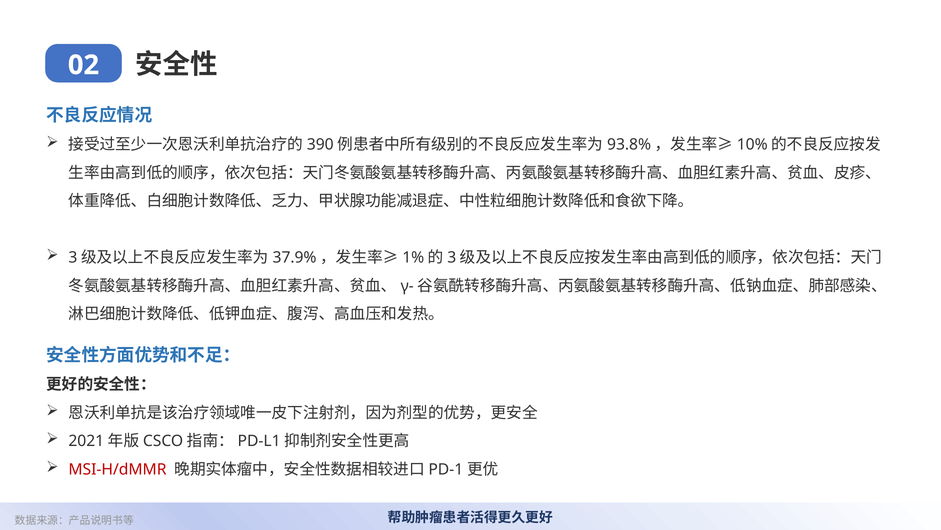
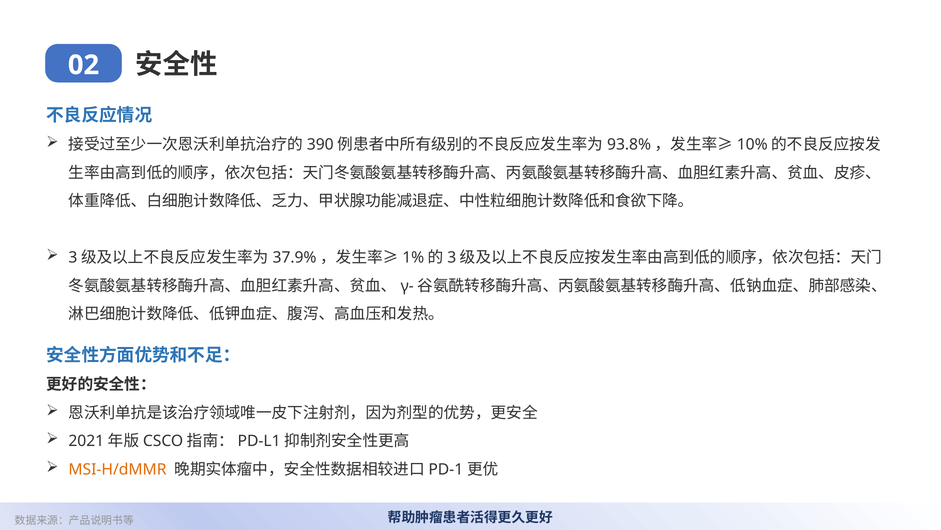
MSI-H/dMMR colour: red -> orange (117, 469)
